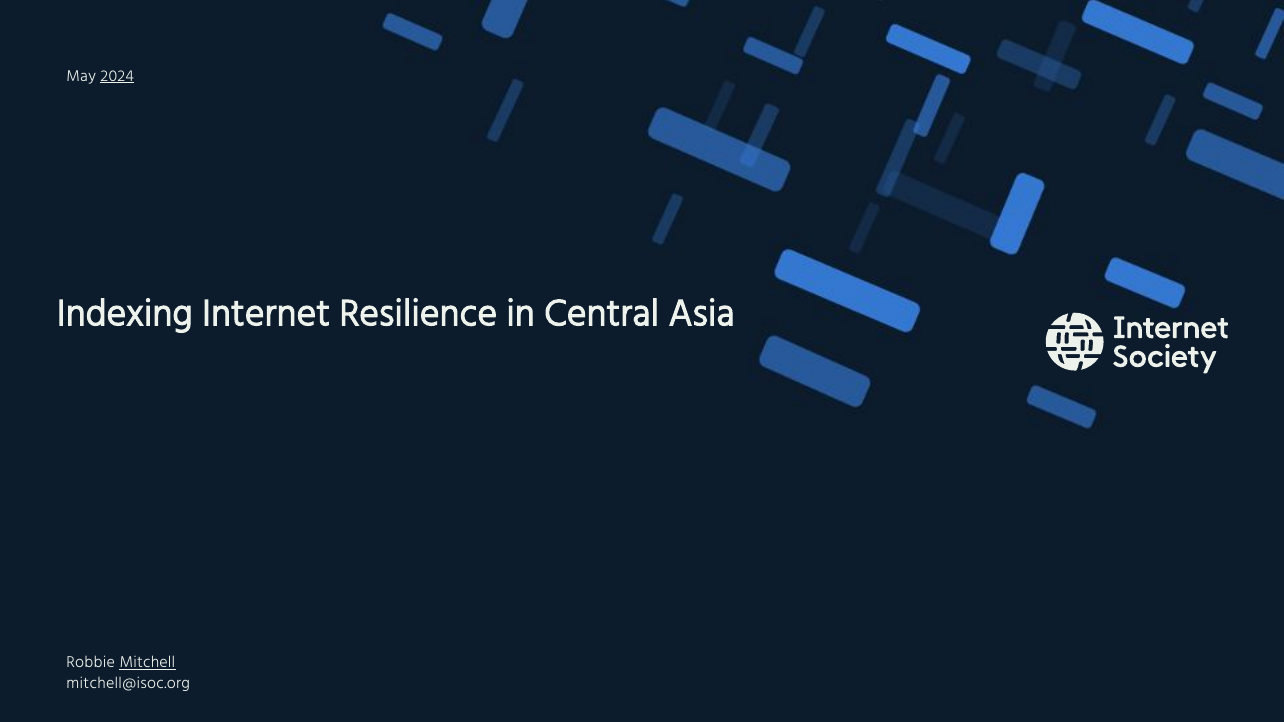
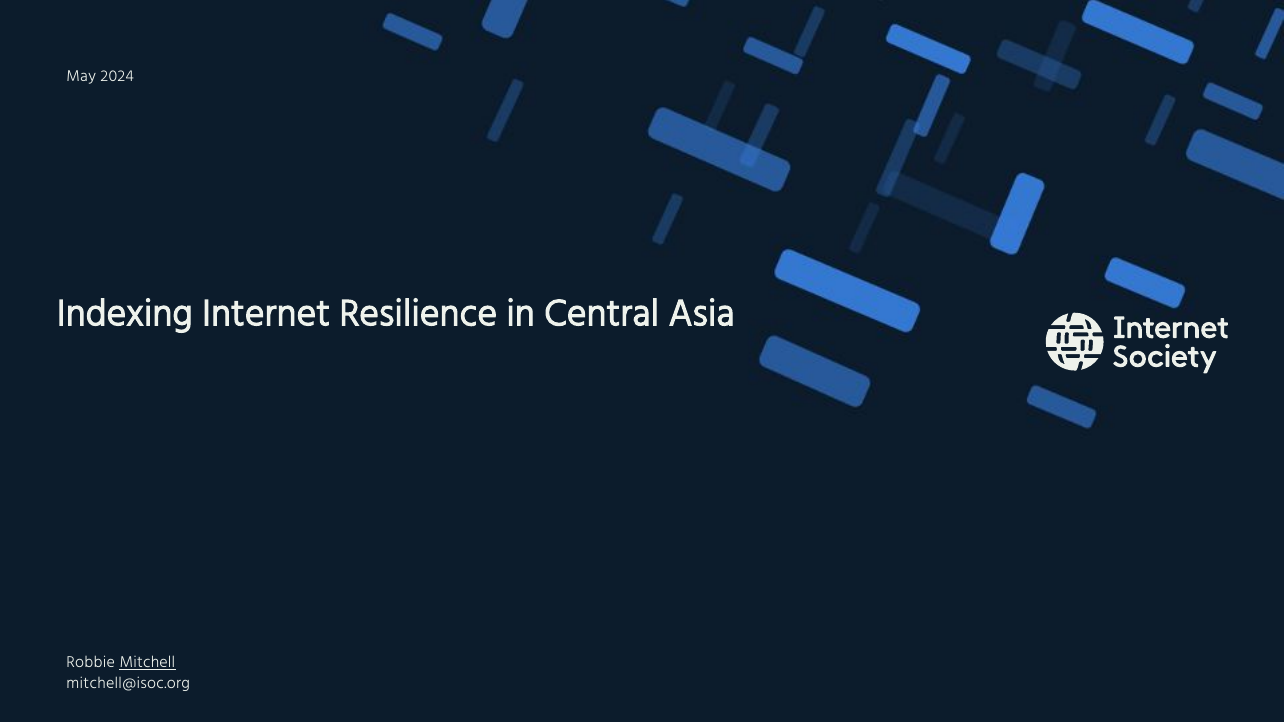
2024 underline: present -> none (117, 76)
